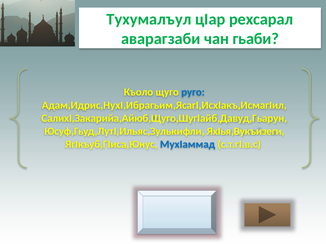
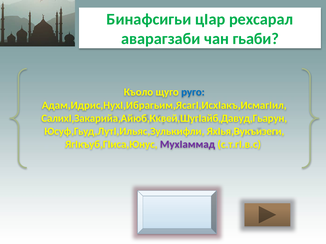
Тухумалъул: Тухумалъул -> Бинафсигьи (149, 19)
СалихI,Закарийа,Айюб,Щуго,ШугIайб,Давуд,Гьарун: СалихI,Закарийа,Айюб,Щуго,ШугIайб,Давуд,Гьарун -> СалихI,Закарийа,Айюб,Кквей,ШугIайб,Давуд,Гьарун (164, 118)
МухIаммад colour: blue -> purple (187, 145)
